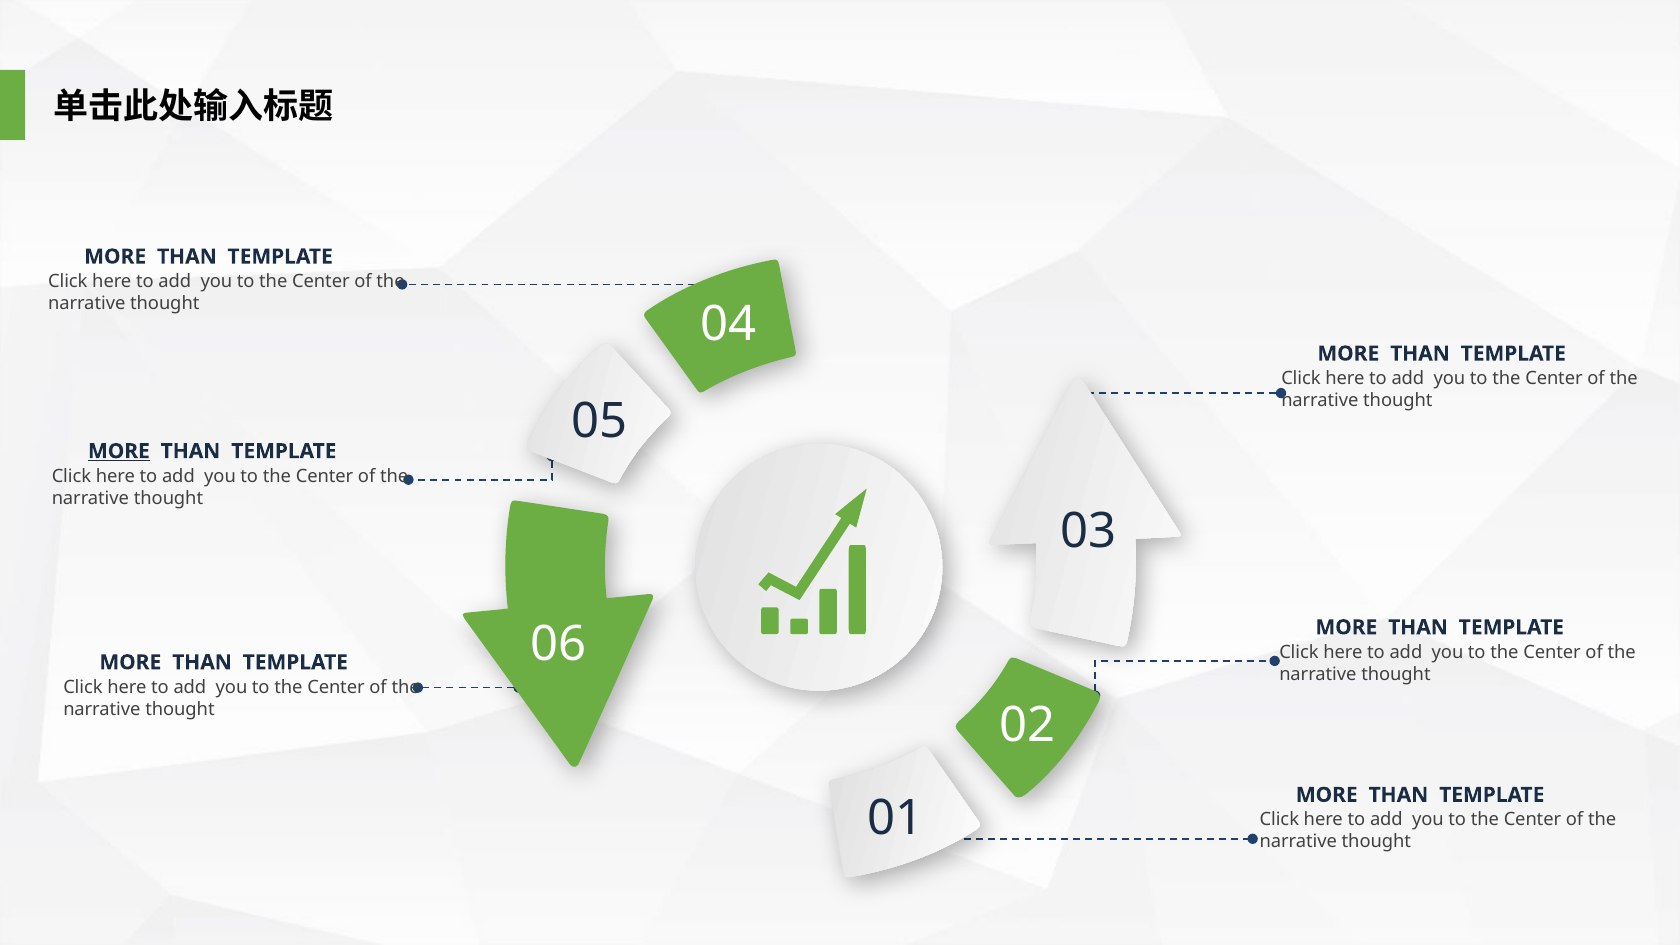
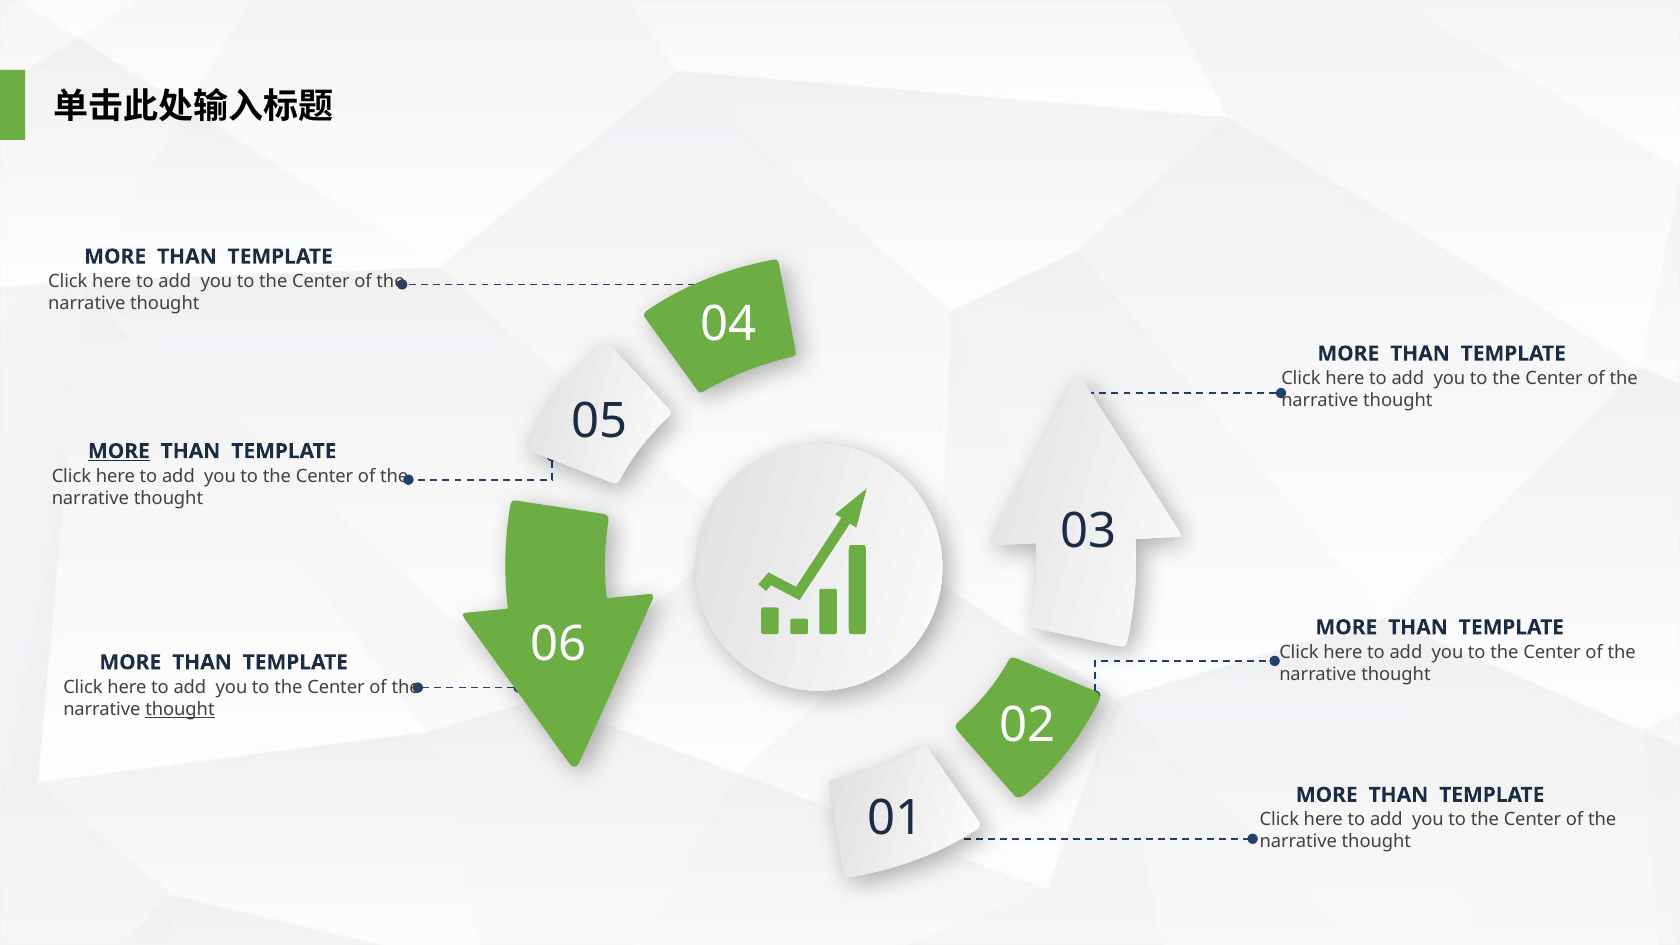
thought underline: none -> present (180, 709)
